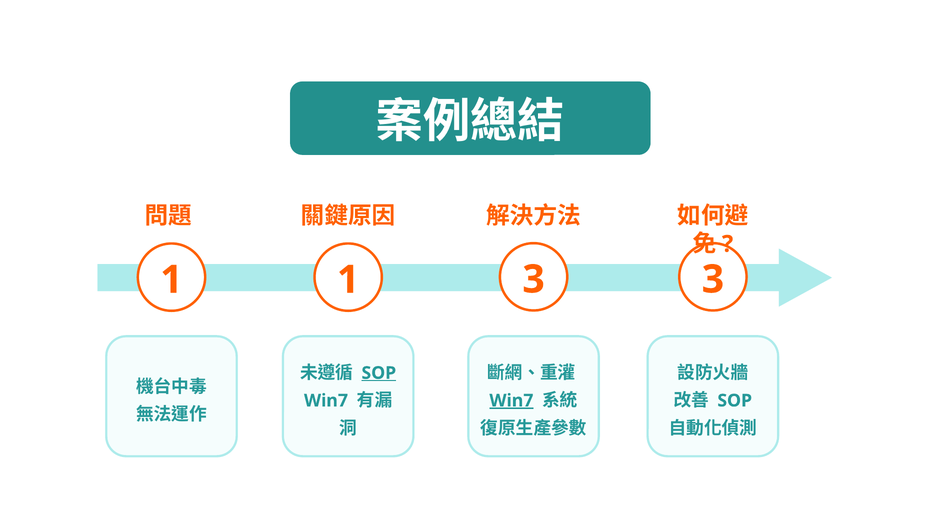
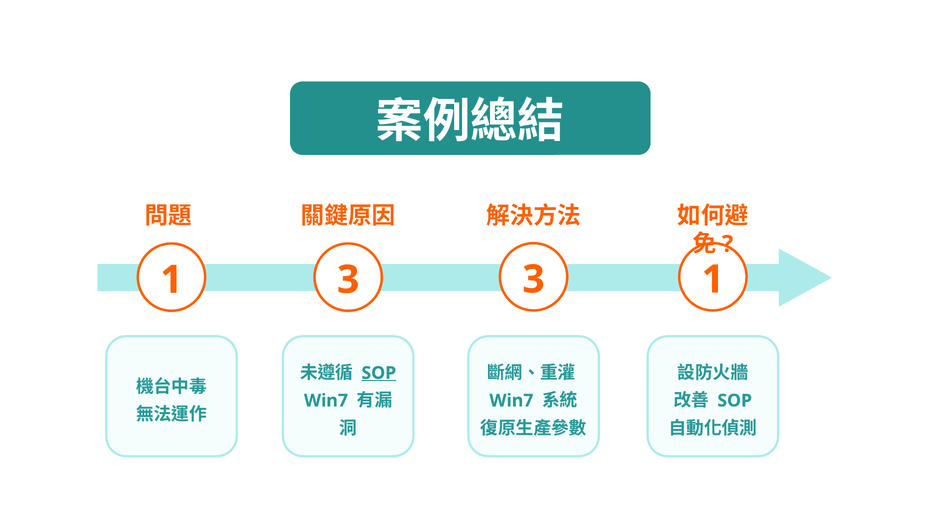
1 1: 1 -> 3 (348, 280)
3 3: 3 -> 1 (713, 280)
Win7 underline: present -> none (511, 401)
